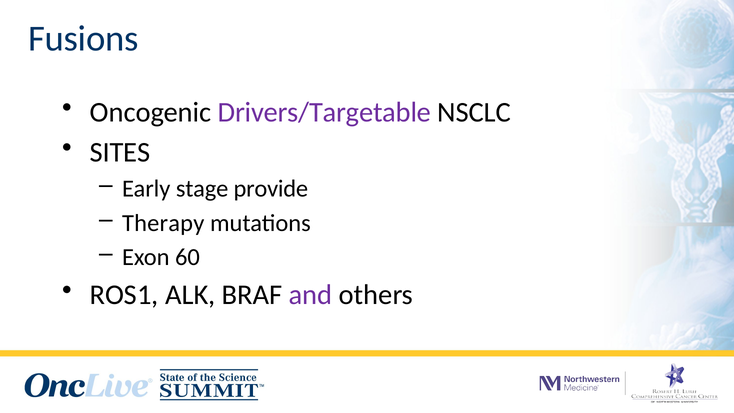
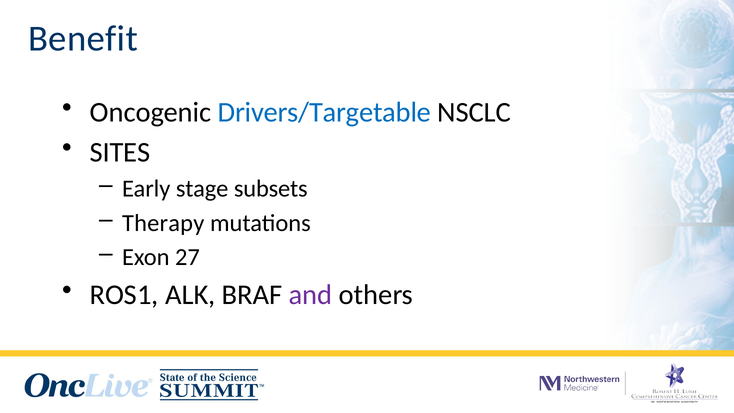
Fusions: Fusions -> Benefit (83, 38)
Drivers/Targetable colour: purple -> blue (324, 112)
provide: provide -> subsets (271, 189)
60: 60 -> 27 (187, 257)
